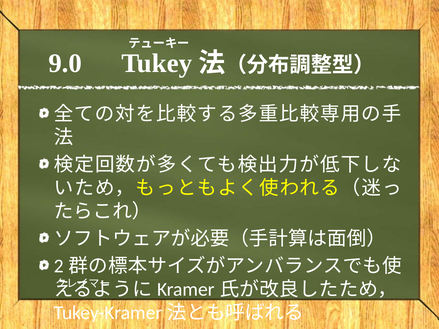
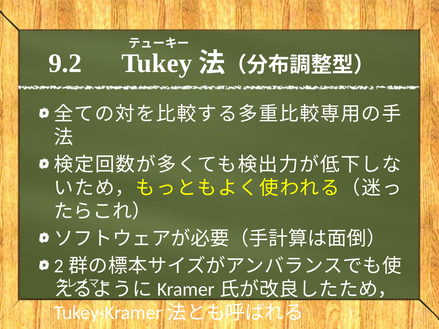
9.0: 9.0 -> 9.2 (65, 63)
